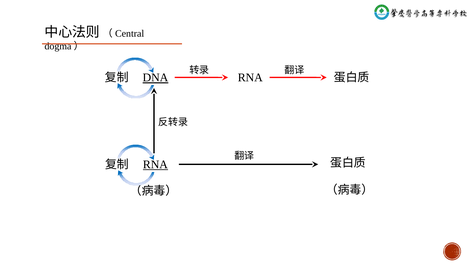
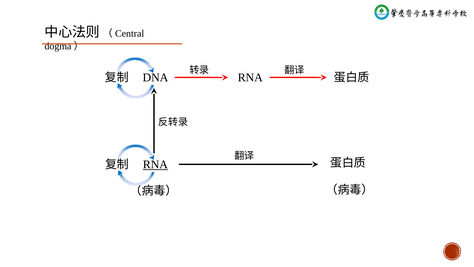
DNA underline: present -> none (155, 78)
